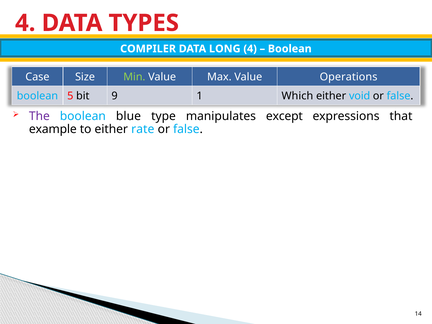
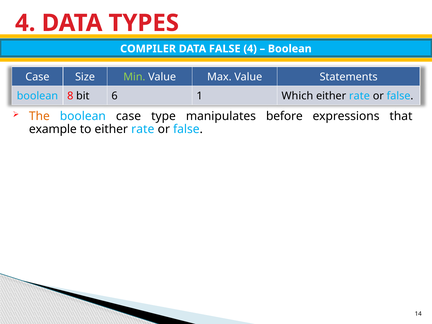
DATA LONG: LONG -> FALSE (225, 49)
Operations: Operations -> Statements (349, 77)
5: 5 -> 8 (70, 96)
9: 9 -> 6 (115, 96)
void: void -> rate (359, 96)
The colour: purple -> orange (39, 116)
blue: blue -> case (129, 116)
except: except -> before (284, 116)
